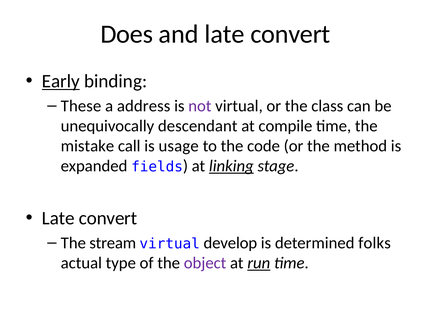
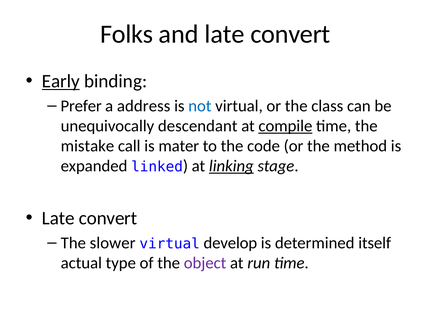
Does: Does -> Folks (127, 34)
These: These -> Prefer (81, 106)
not colour: purple -> blue (200, 106)
compile underline: none -> present (285, 126)
usage: usage -> mater (179, 146)
fields: fields -> linked (157, 167)
stream: stream -> slower (113, 243)
folks: folks -> itself (375, 243)
run underline: present -> none (259, 263)
